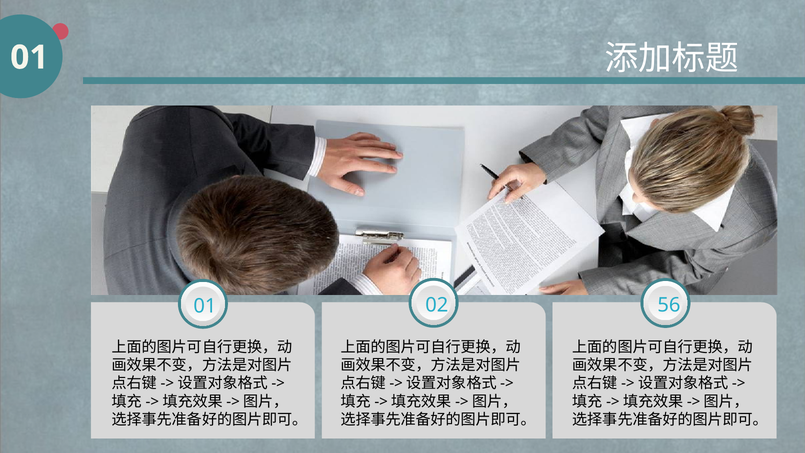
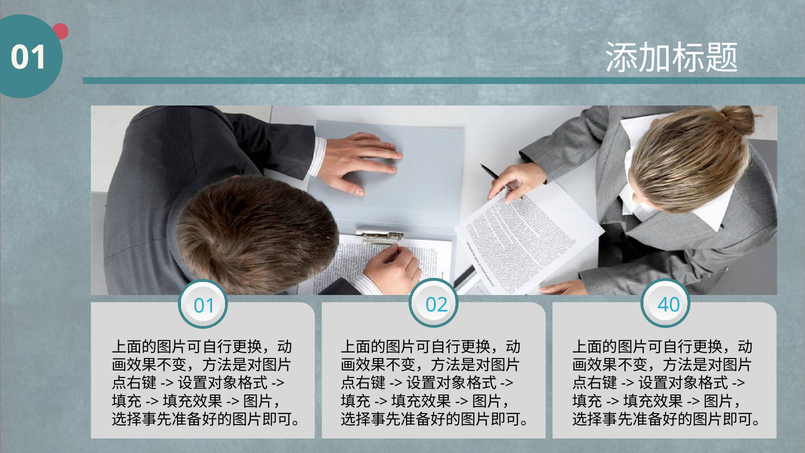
56: 56 -> 40 (669, 305)
